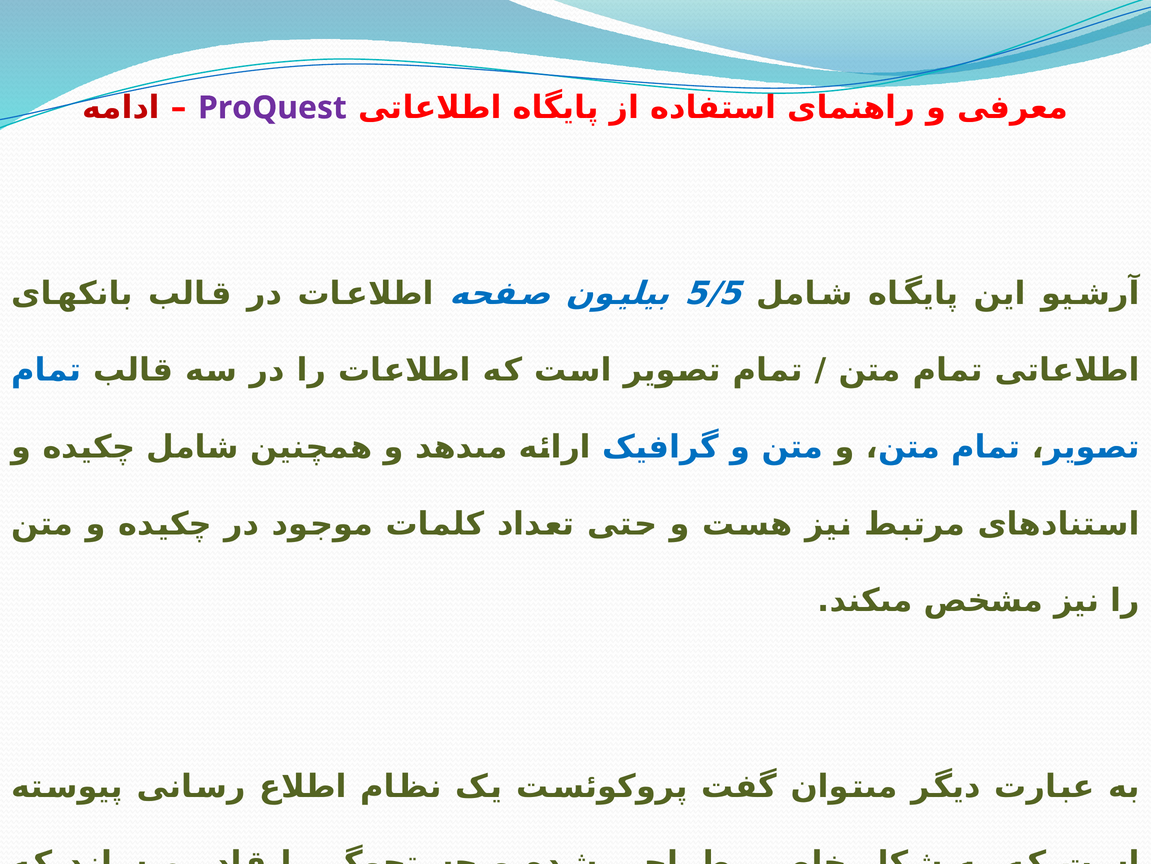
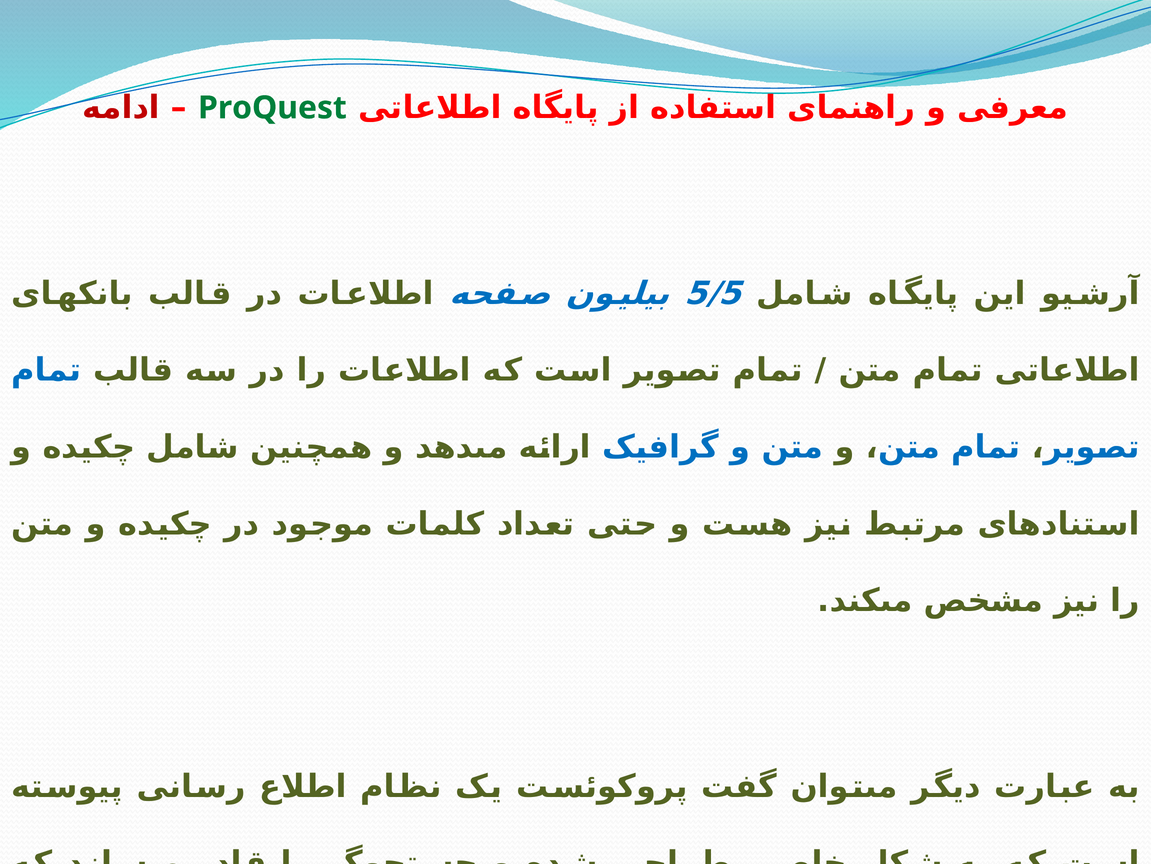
ProQuest colour: purple -> green (272, 108)
